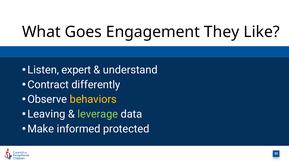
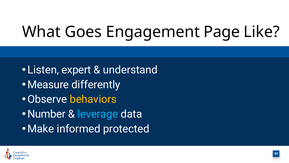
They: They -> Page (222, 32)
Contract: Contract -> Measure (48, 84)
Leaving: Leaving -> Number (46, 114)
leverage colour: light green -> light blue (98, 114)
